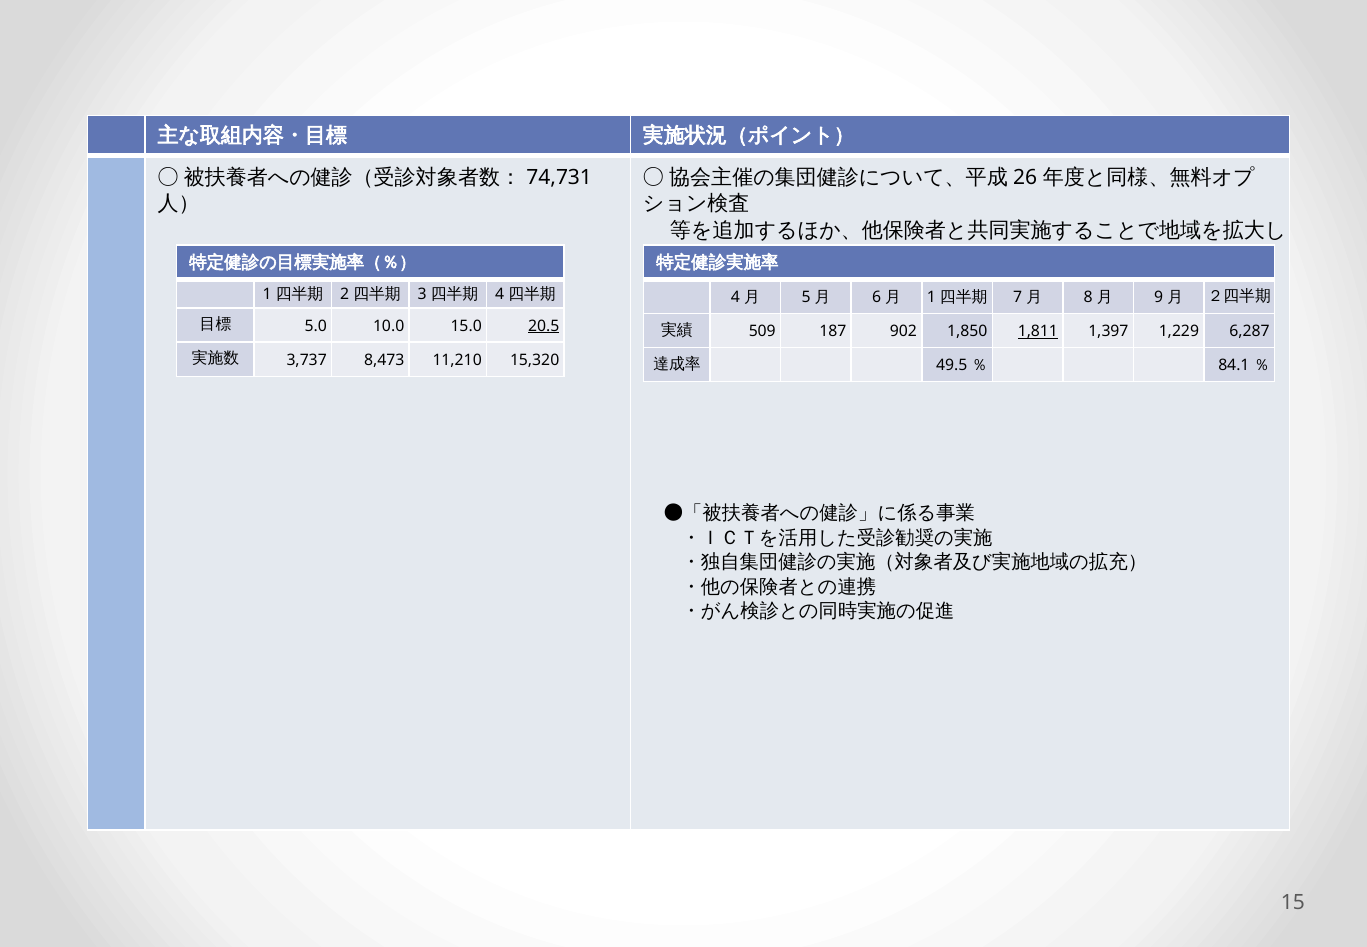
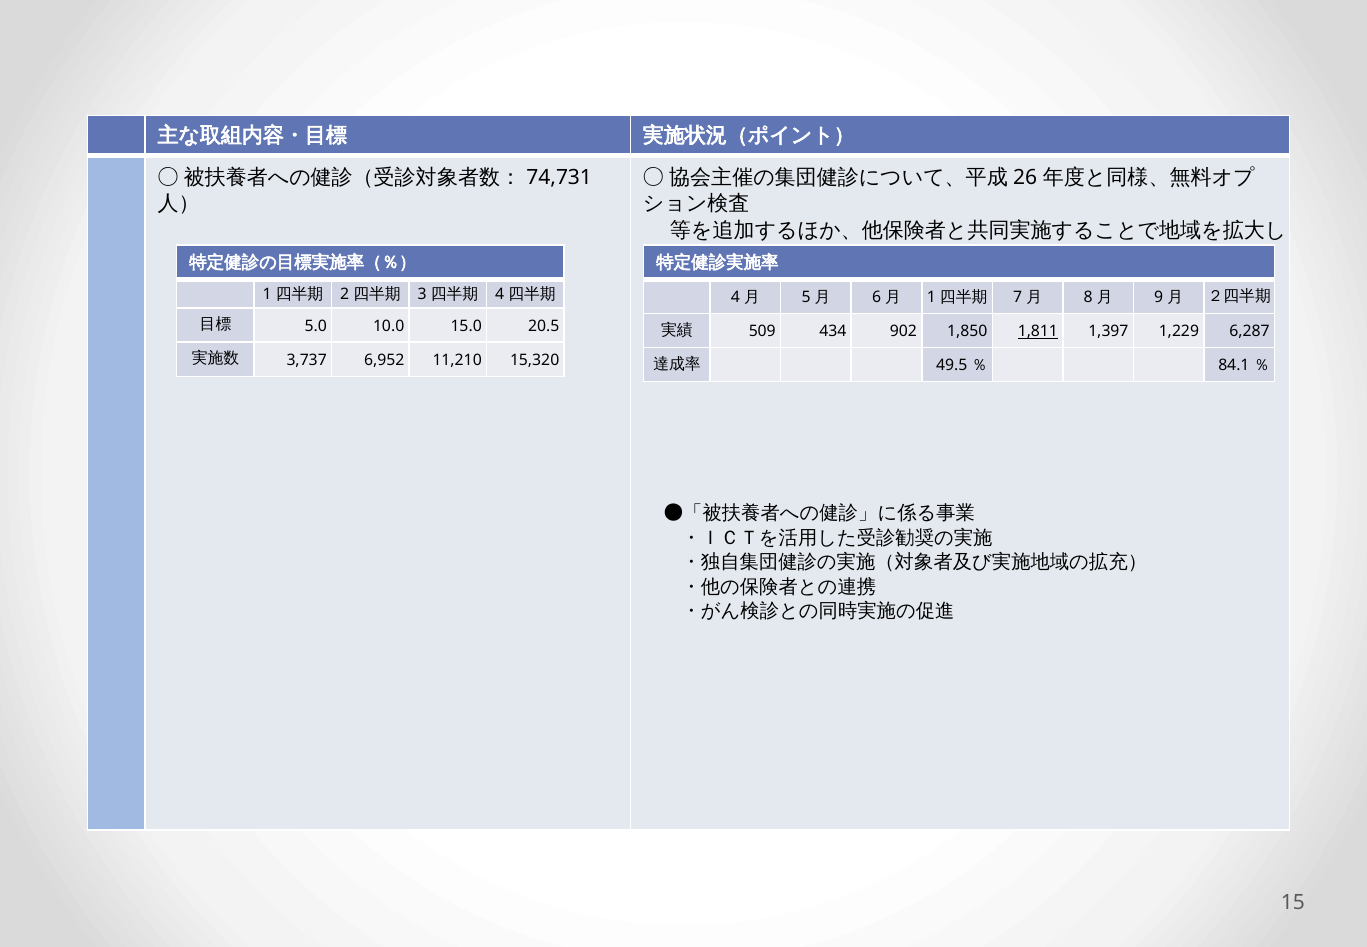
20.5 underline: present -> none (544, 326)
187: 187 -> 434 (833, 331)
8,473: 8,473 -> 6,952 (384, 360)
